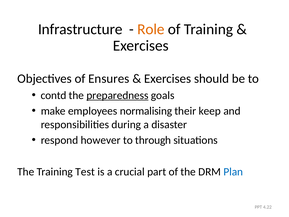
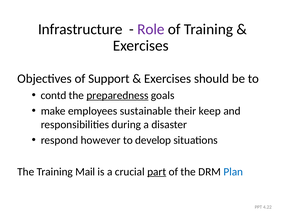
Role colour: orange -> purple (151, 29)
Ensures: Ensures -> Support (109, 79)
normalising: normalising -> sustainable (146, 111)
through: through -> develop (153, 140)
Test: Test -> Mail (85, 172)
part underline: none -> present (157, 172)
